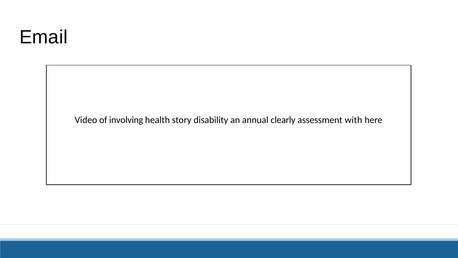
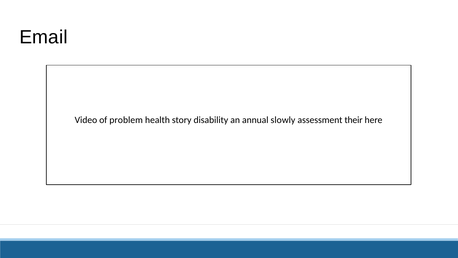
involving: involving -> problem (126, 120)
clearly: clearly -> slowly (283, 120)
with: with -> their (354, 120)
